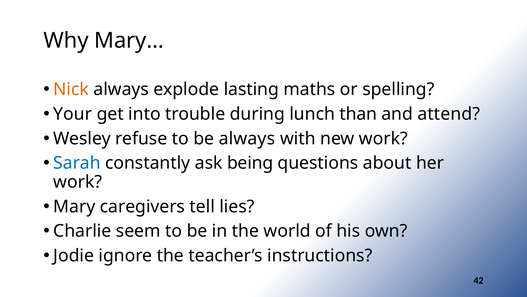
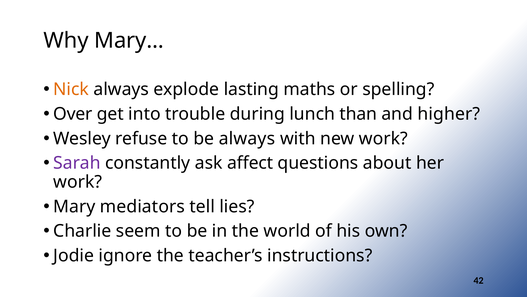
Your: Your -> Over (73, 114)
attend: attend -> higher (449, 114)
Sarah colour: blue -> purple (77, 163)
being: being -> affect (250, 163)
caregivers: caregivers -> mediators (142, 206)
